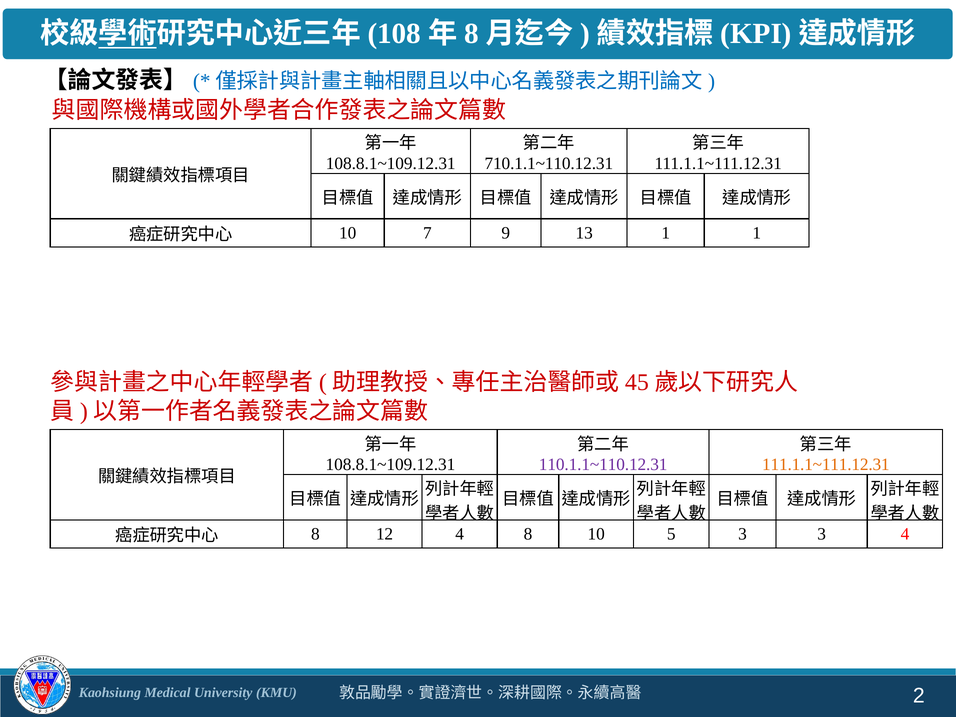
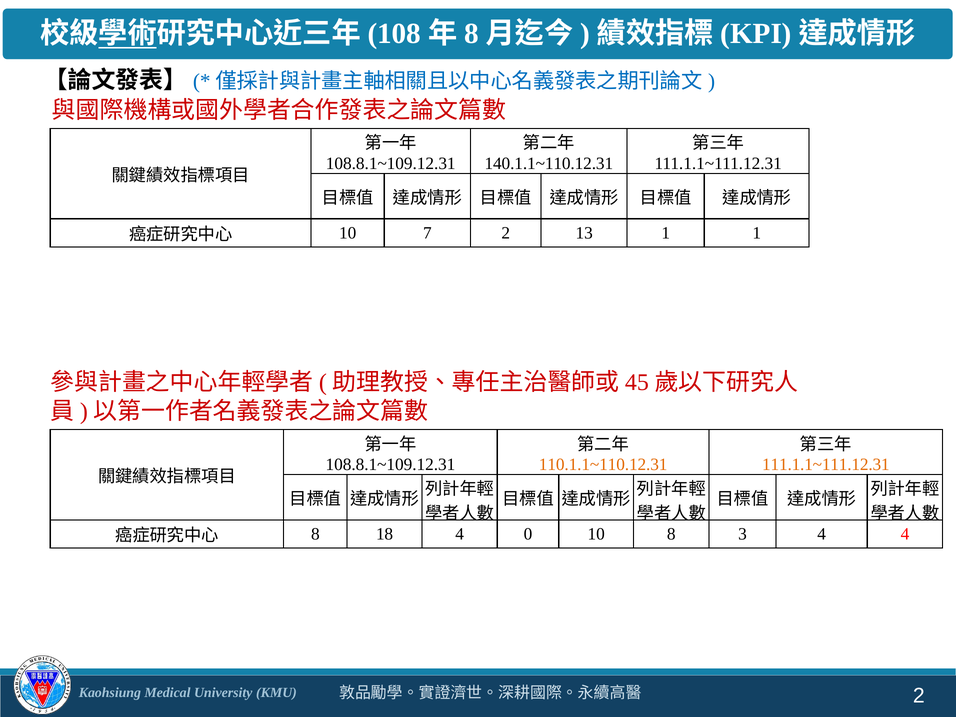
710.1.1~110.12.31: 710.1.1~110.12.31 -> 140.1.1~110.12.31 (549, 163)
7 9: 9 -> 2 (506, 233)
110.1.1~110.12.31 colour: purple -> orange (603, 465)
12: 12 -> 18 (385, 534)
4 8: 8 -> 0 (528, 534)
10 5: 5 -> 8 (671, 534)
3 3: 3 -> 4 (822, 534)
